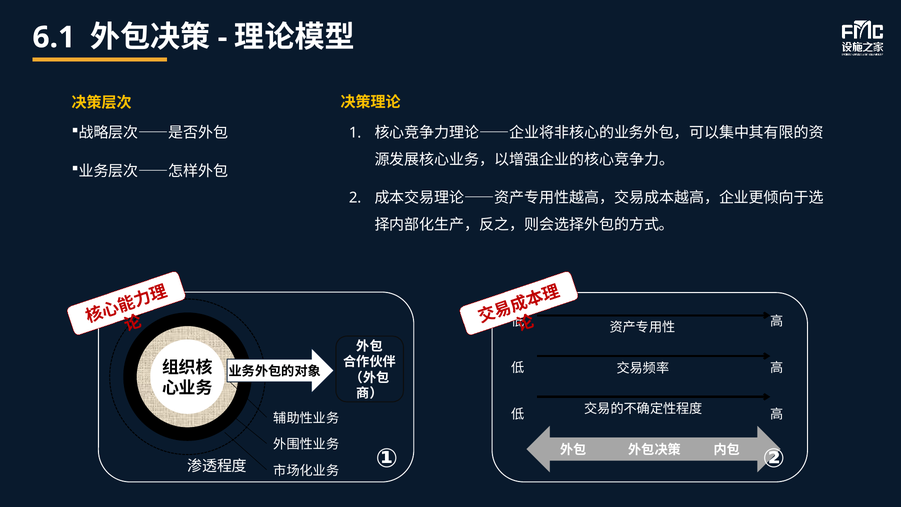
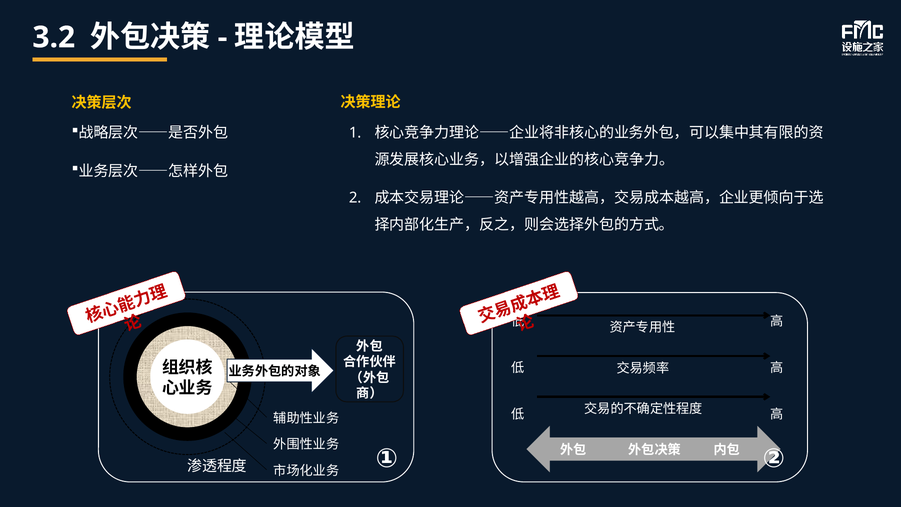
6.1: 6.1 -> 3.2 (54, 37)
